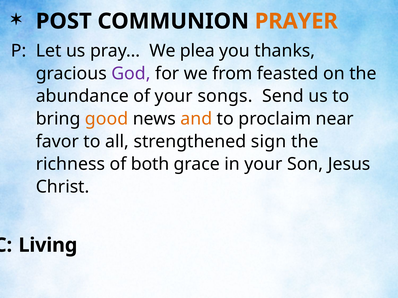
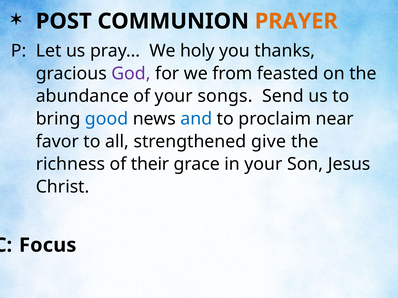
plea: plea -> holy (197, 51)
good colour: orange -> blue (107, 119)
and colour: orange -> blue (196, 119)
sign: sign -> give (269, 142)
both: both -> their (150, 164)
Living: Living -> Focus (48, 246)
